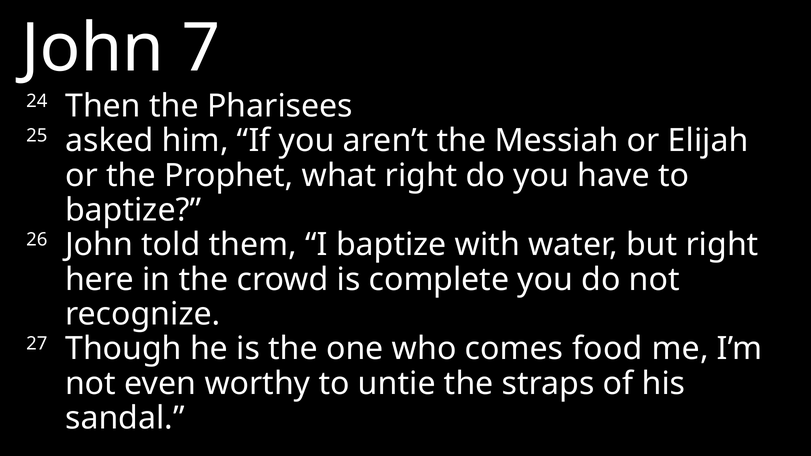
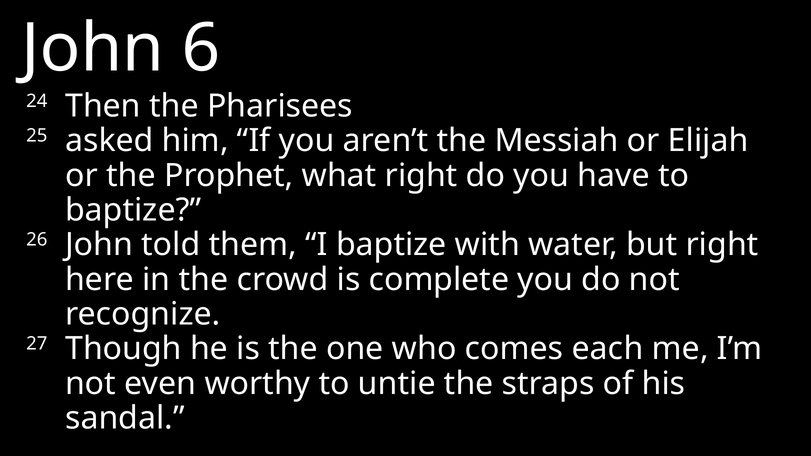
7: 7 -> 6 (201, 48)
food: food -> each (607, 349)
